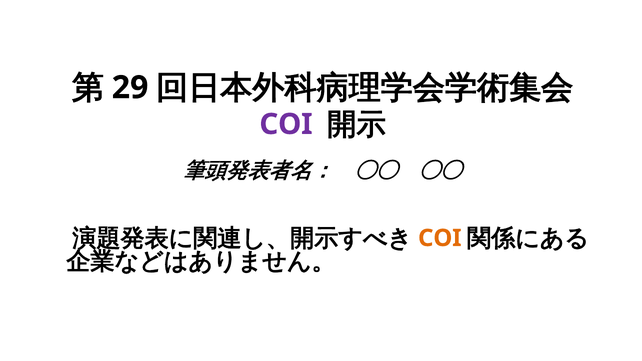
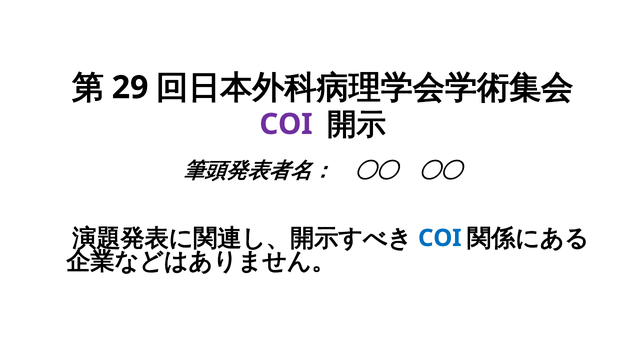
COI colour: orange -> blue (440, 238)
